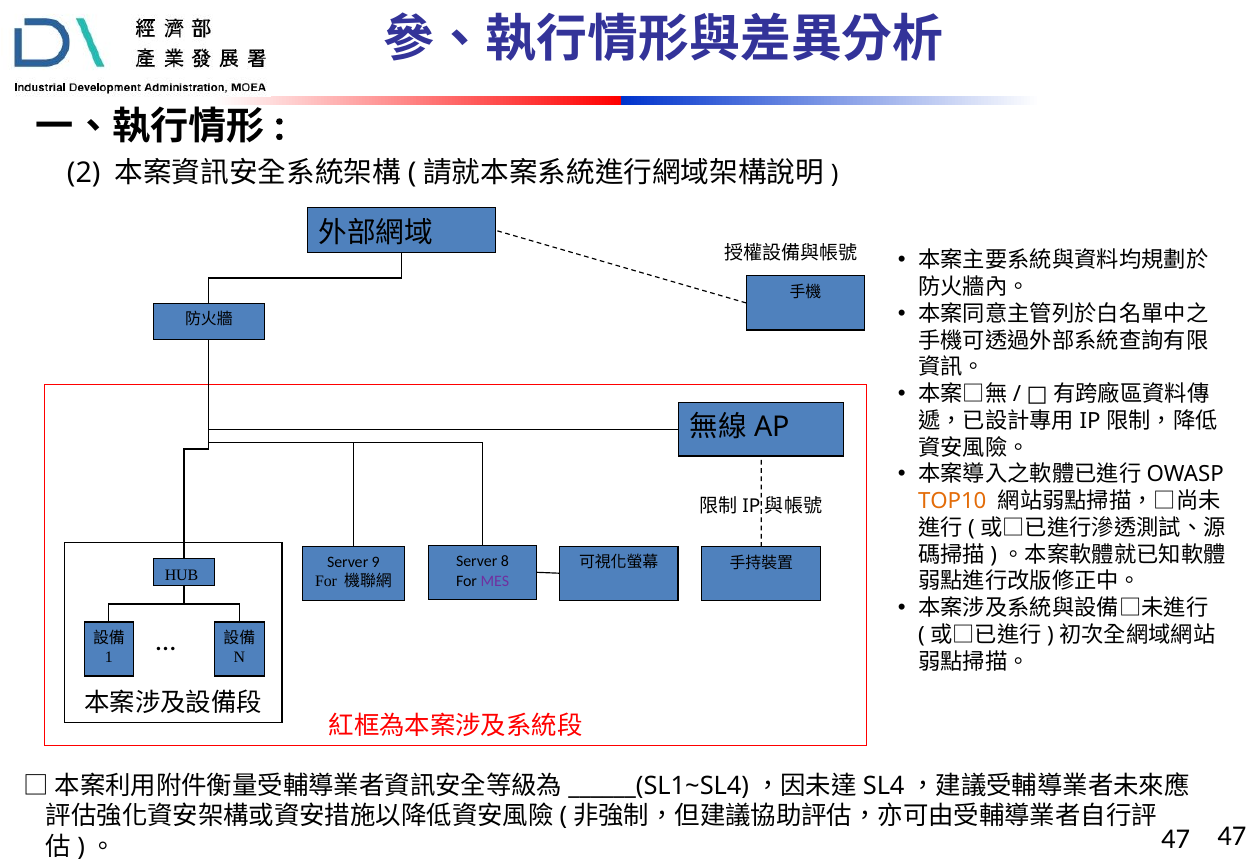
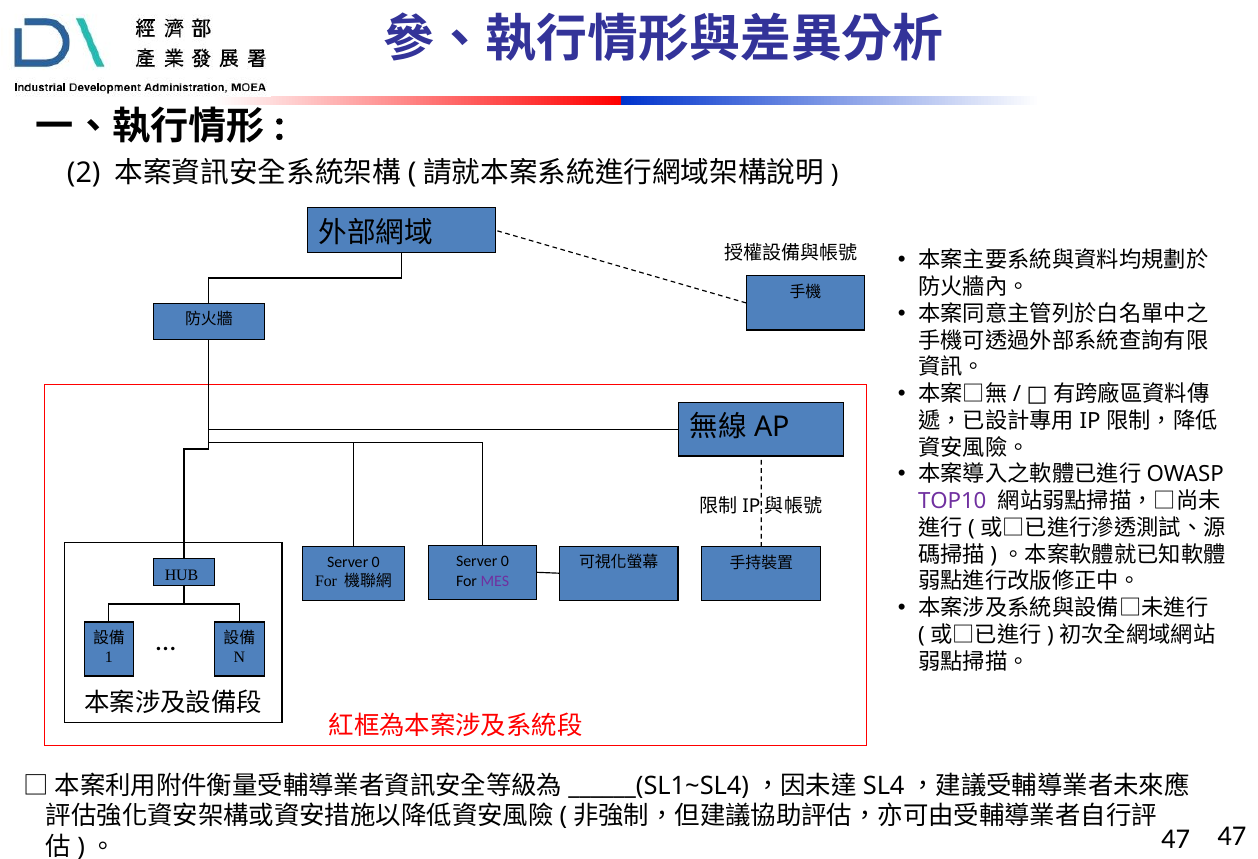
TOP10 colour: orange -> purple (952, 501)
8: 8 -> 0 (505, 562)
9: 9 -> 0 (376, 562)
